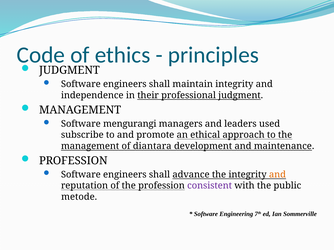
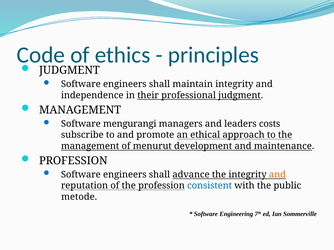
used: used -> costs (270, 124)
diantara: diantara -> menurut (152, 146)
consistent colour: purple -> blue (210, 186)
